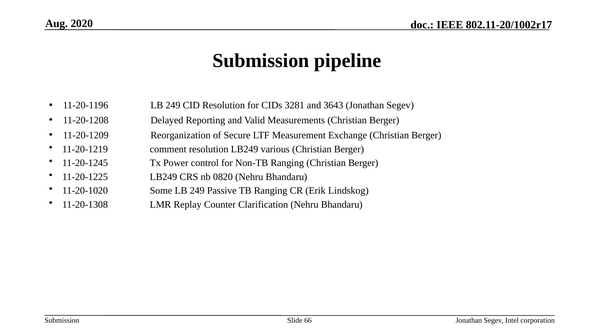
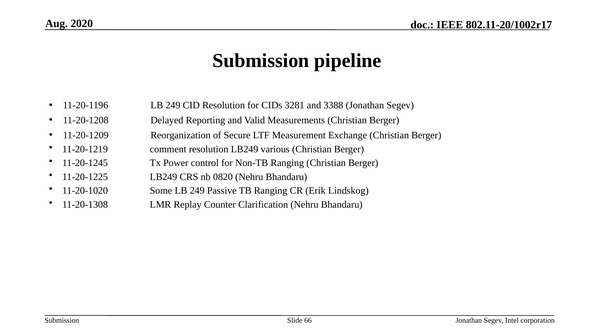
3643: 3643 -> 3388 (333, 105)
